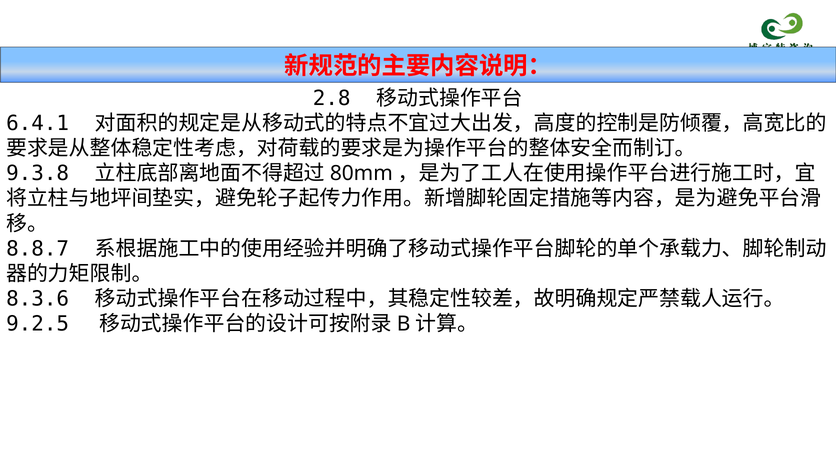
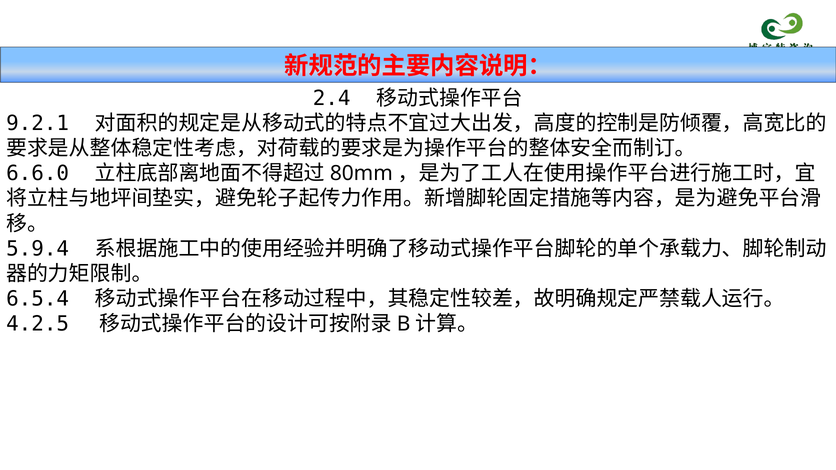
2.8: 2.8 -> 2.4 (332, 98)
6.4.1: 6.4.1 -> 9.2.1 (38, 123)
9.3.8: 9.3.8 -> 6.6.0 (38, 174)
8.8.7: 8.8.7 -> 5.9.4 (38, 249)
8.3.6: 8.3.6 -> 6.5.4 (38, 299)
9.2.5: 9.2.5 -> 4.2.5 (38, 324)
